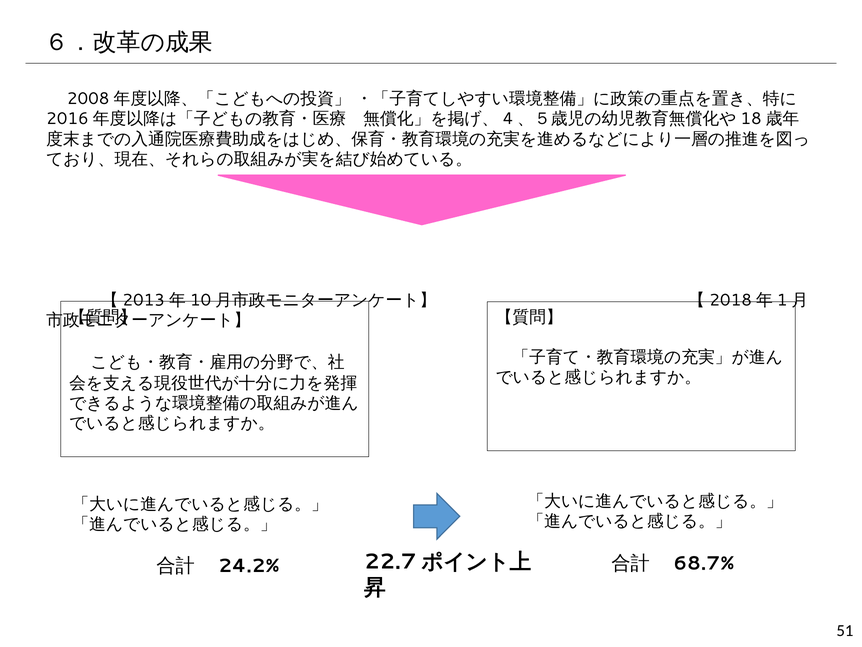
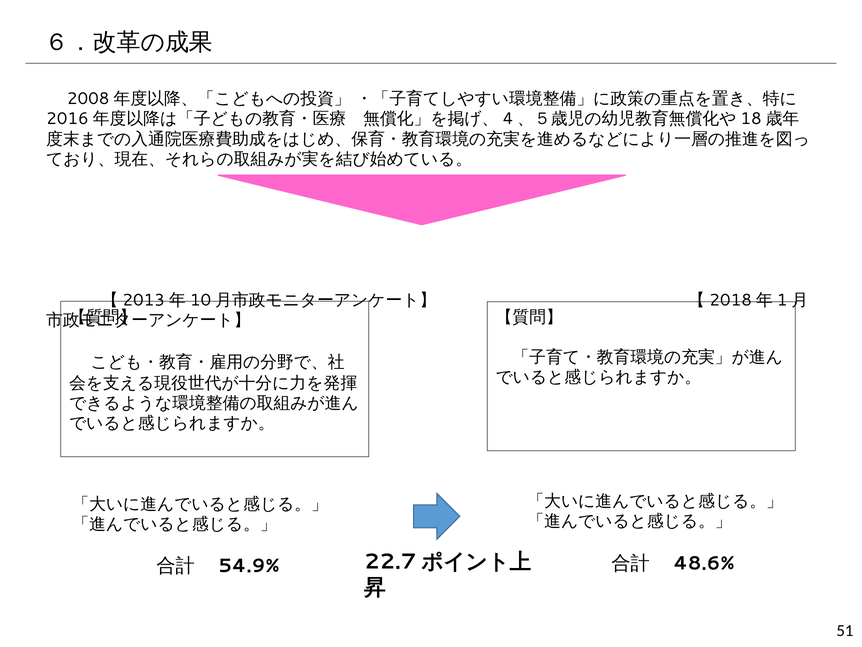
68.7%: 68.7% -> 48.6% (704, 563)
24.2%: 24.2% -> 54.9% (249, 566)
